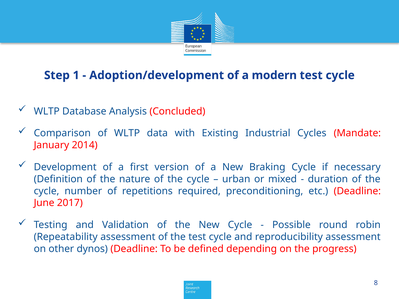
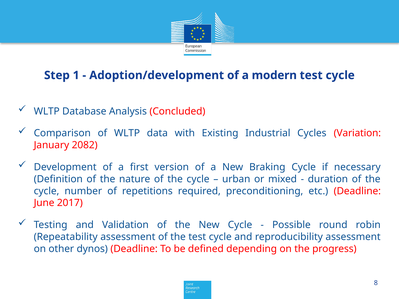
Mandate: Mandate -> Variation (357, 133)
2014: 2014 -> 2082 (85, 145)
